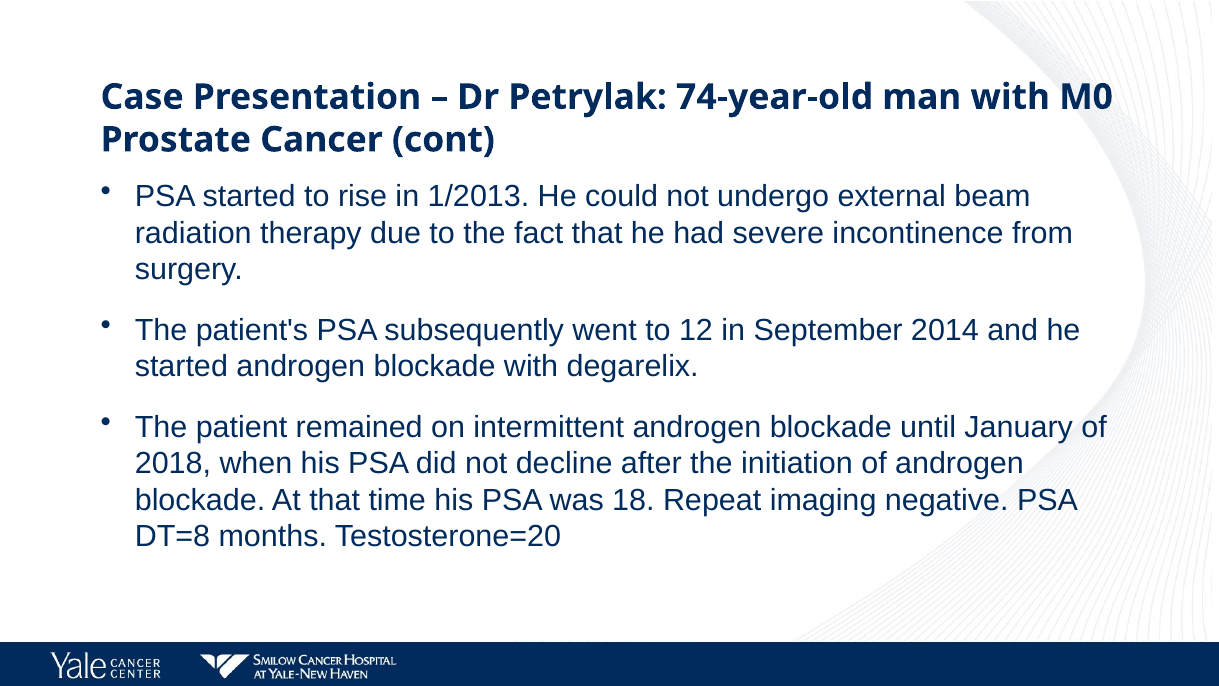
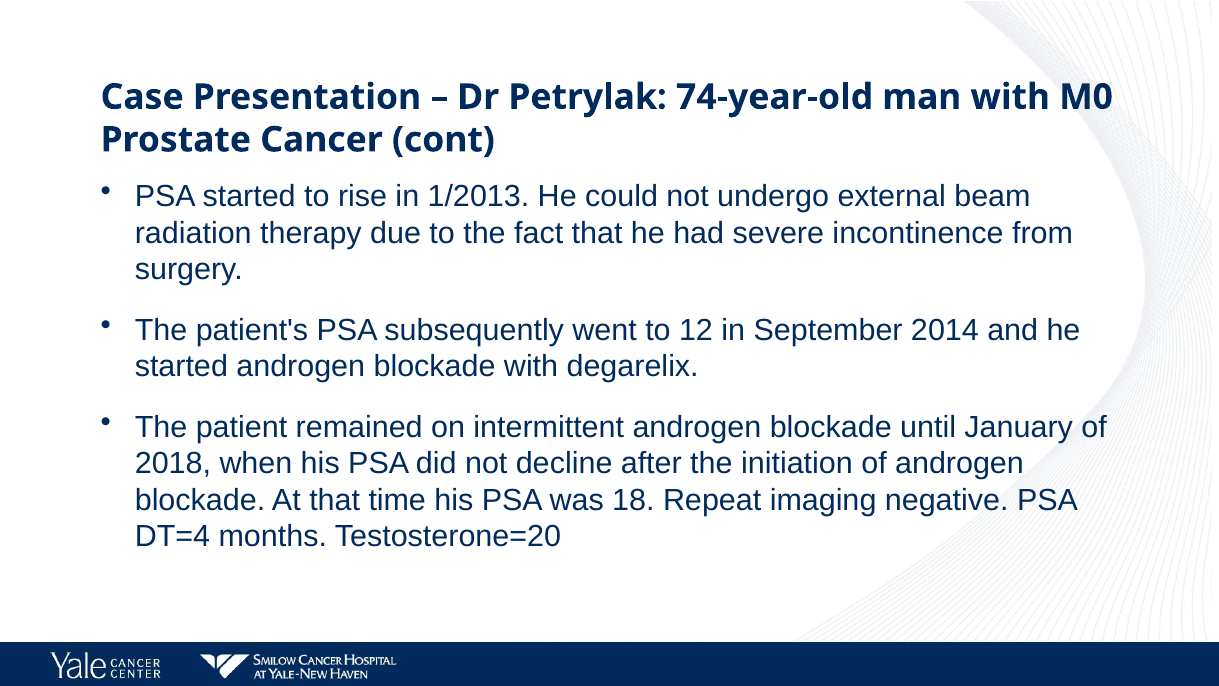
DT=8: DT=8 -> DT=4 (173, 537)
